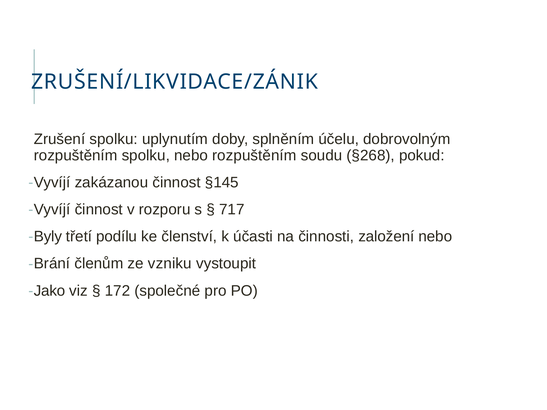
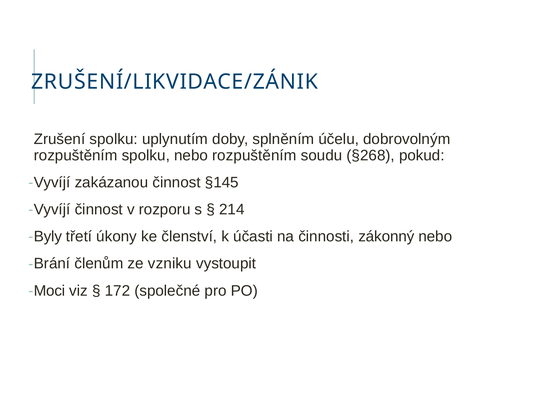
717: 717 -> 214 (232, 210)
podílu: podílu -> úkony (117, 237)
založení: založení -> zákonný (386, 237)
Jako: Jako -> Moci (50, 291)
